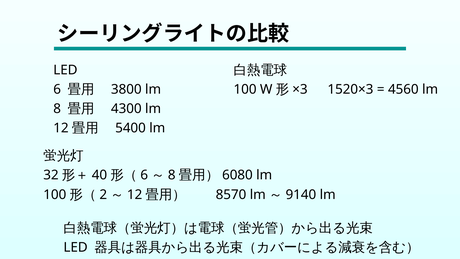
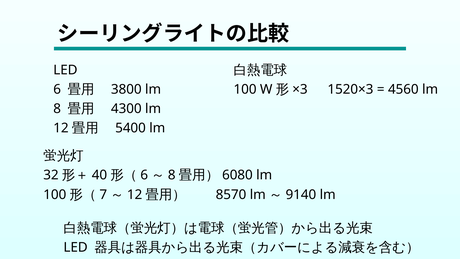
2: 2 -> 7 (103, 194)
